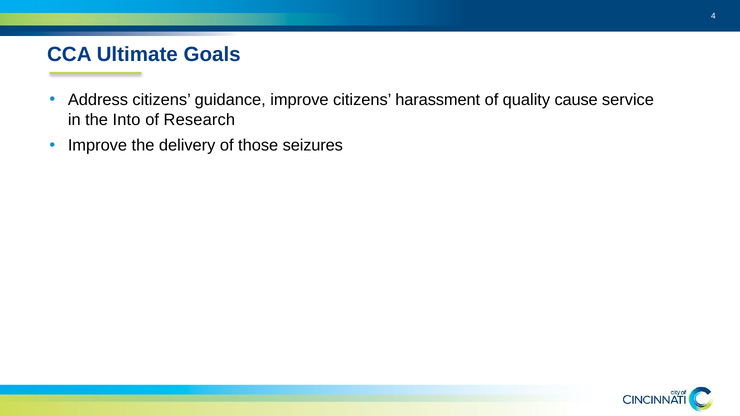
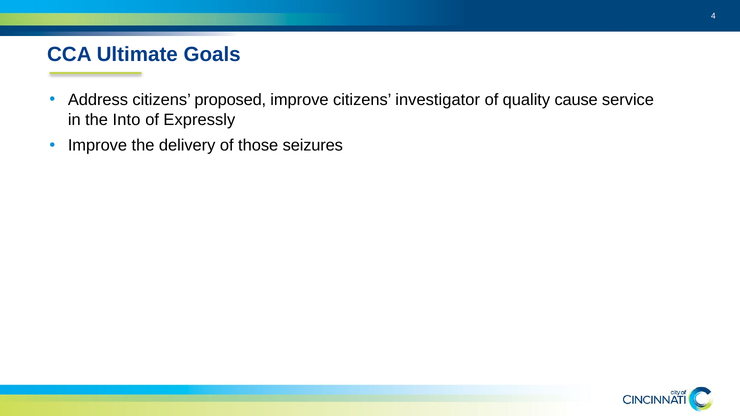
guidance: guidance -> proposed (230, 100)
harassment: harassment -> investigator (438, 100)
Research: Research -> Expressly (199, 120)
